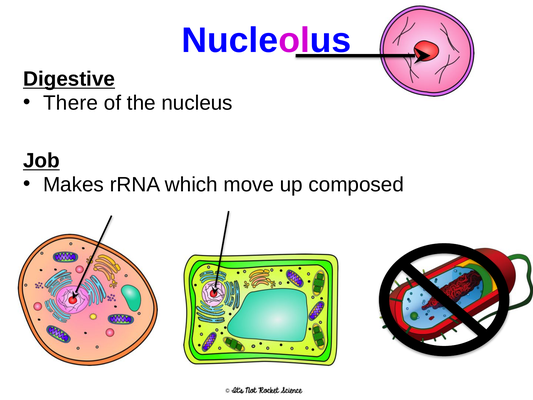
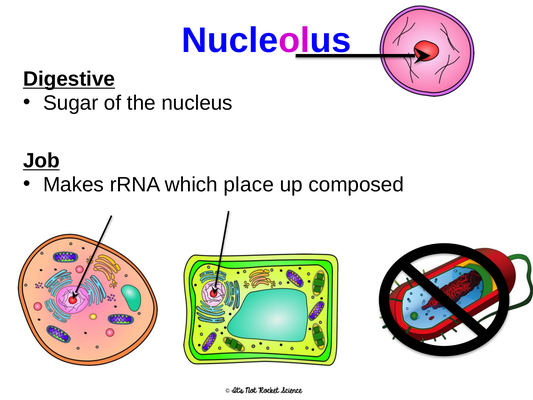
There: There -> Sugar (71, 103)
move: move -> place (249, 185)
